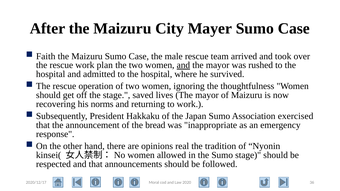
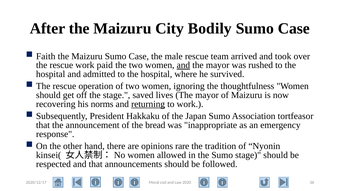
Mayer: Mayer -> Bodily (210, 29)
plan: plan -> paid (105, 65)
returning underline: none -> present (148, 104)
exercised: exercised -> tortfeasor (296, 116)
real: real -> rare (182, 146)
